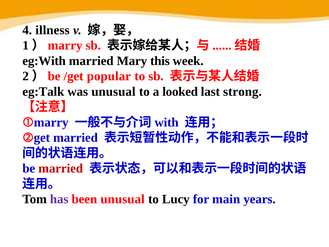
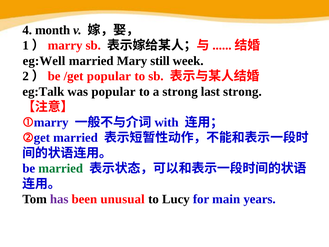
illness: illness -> month (53, 30)
eg:With: eg:With -> eg:Well (44, 61)
this: this -> still (160, 61)
was unusual: unusual -> popular (113, 91)
a looked: looked -> strong (180, 91)
married colour: red -> green (61, 168)
